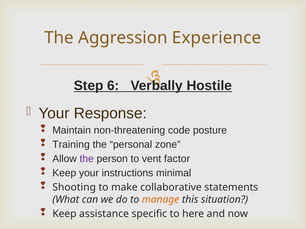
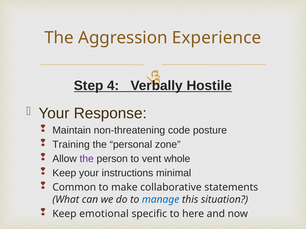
6: 6 -> 4 (113, 86)
factor: factor -> whole (177, 159)
Shooting: Shooting -> Common (74, 188)
manage colour: orange -> blue (161, 200)
assistance: assistance -> emotional (104, 214)
